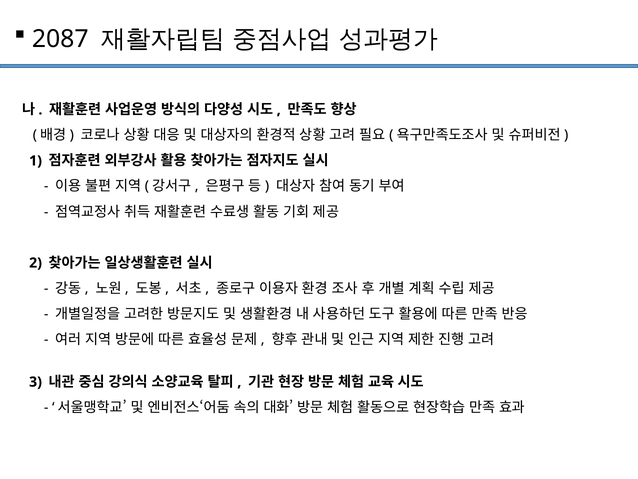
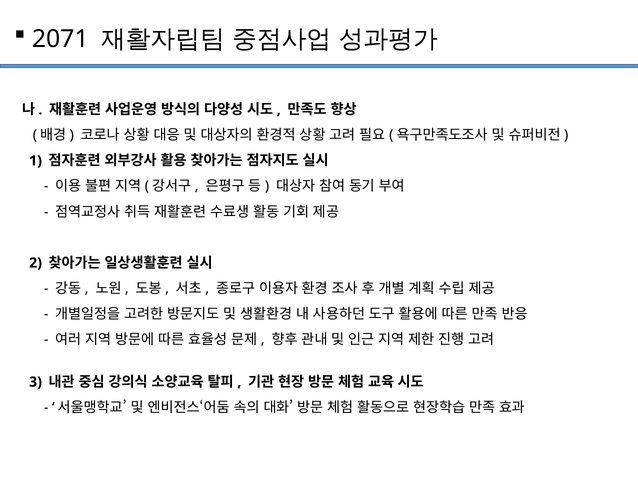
2087: 2087 -> 2071 (60, 39)
